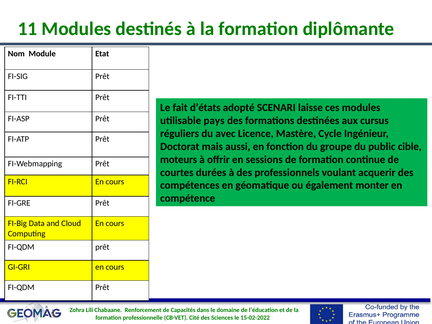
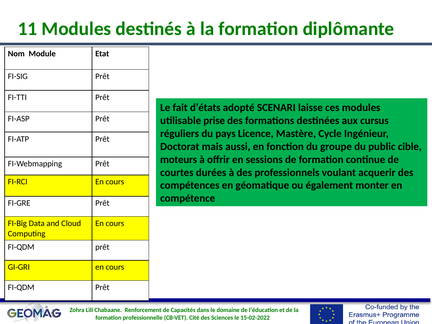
pays: pays -> prise (214, 121)
avec: avec -> pays (226, 134)
